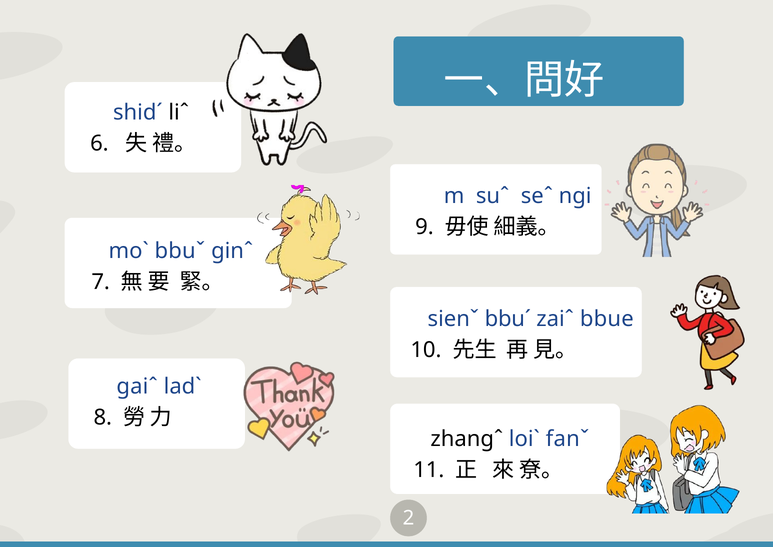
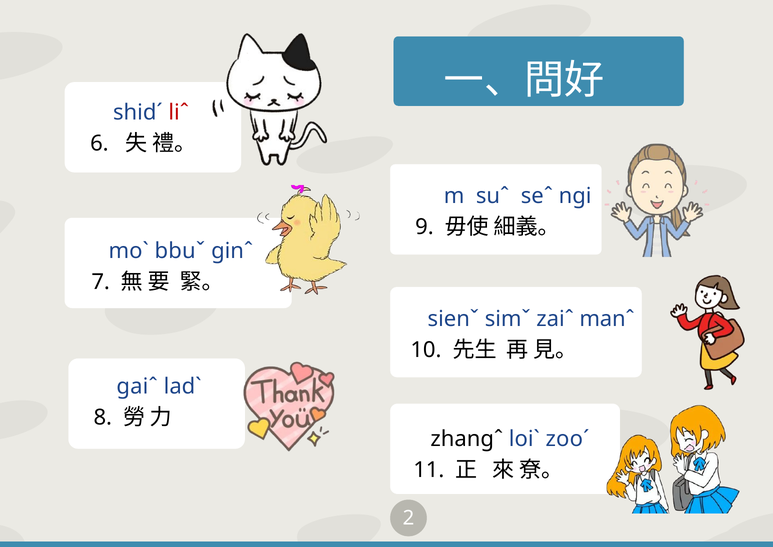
liˆ colour: black -> red (179, 113)
bbuˊ: bbuˊ -> simˇ (508, 319)
bbue: bbue -> manˆ (607, 319)
fanˇ: fanˇ -> zooˊ (567, 439)
